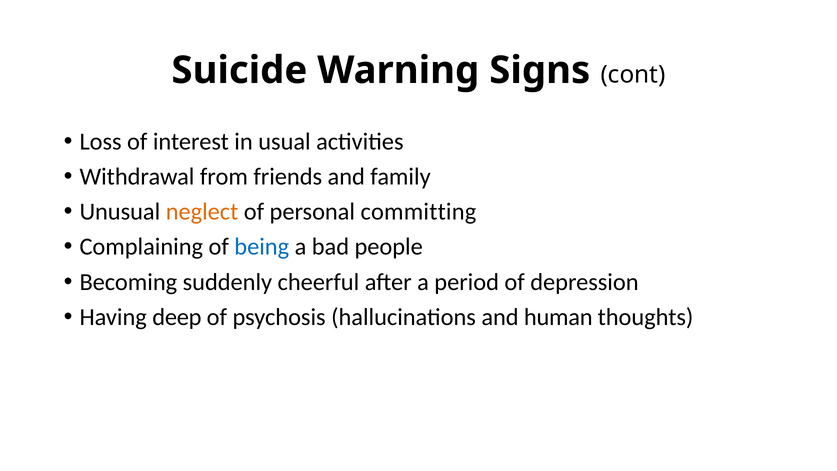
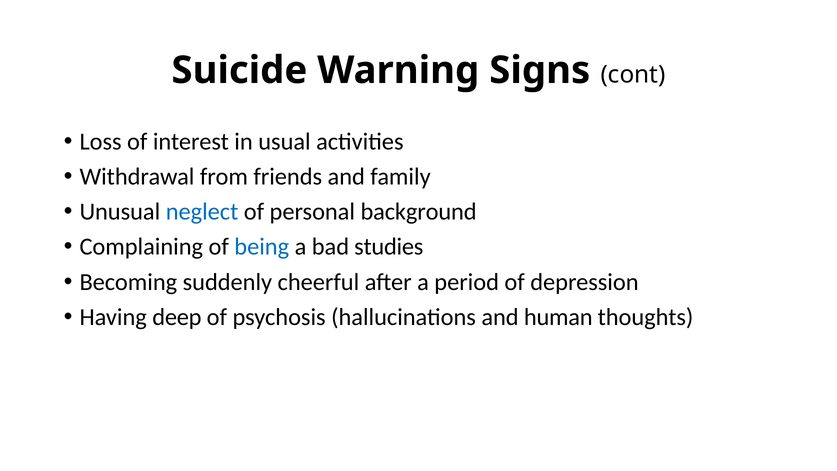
neglect colour: orange -> blue (202, 212)
committing: committing -> background (419, 212)
people: people -> studies (389, 247)
